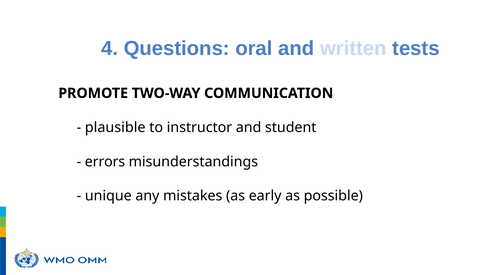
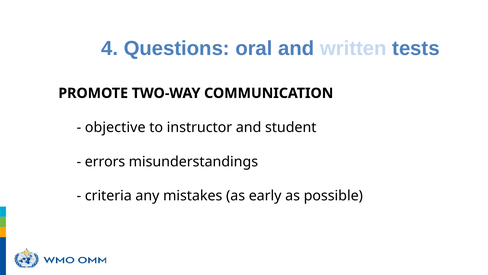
plausible: plausible -> objective (115, 127)
unique: unique -> criteria (108, 196)
